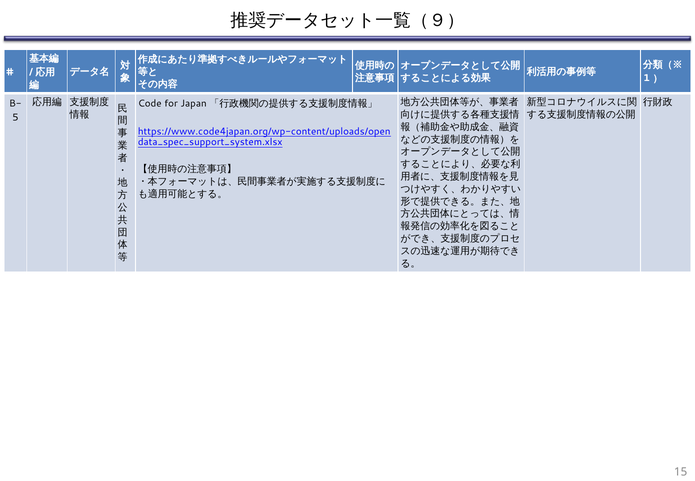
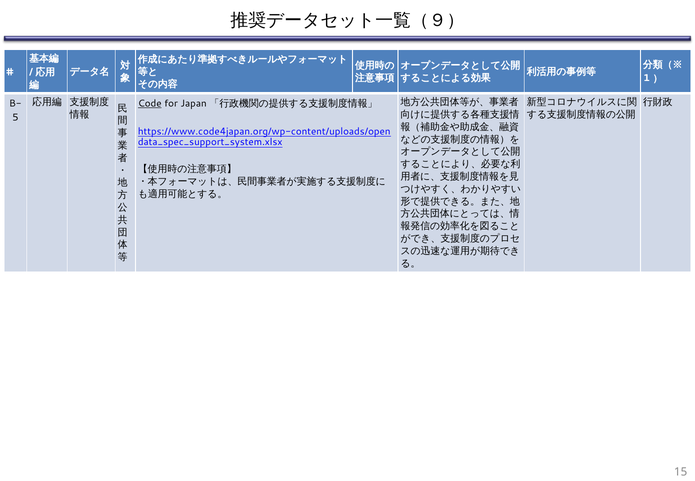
Code underline: none -> present (150, 103)
